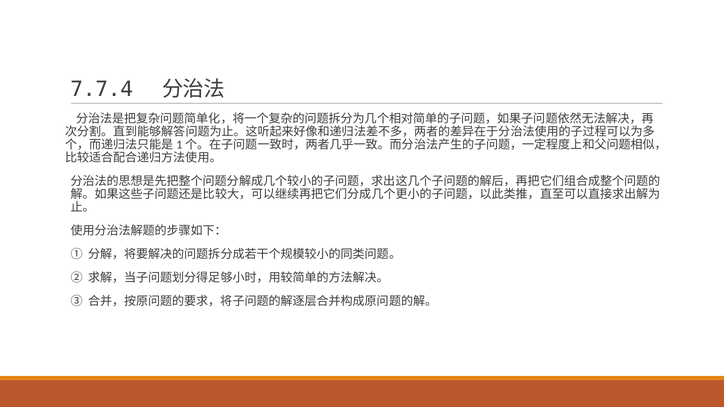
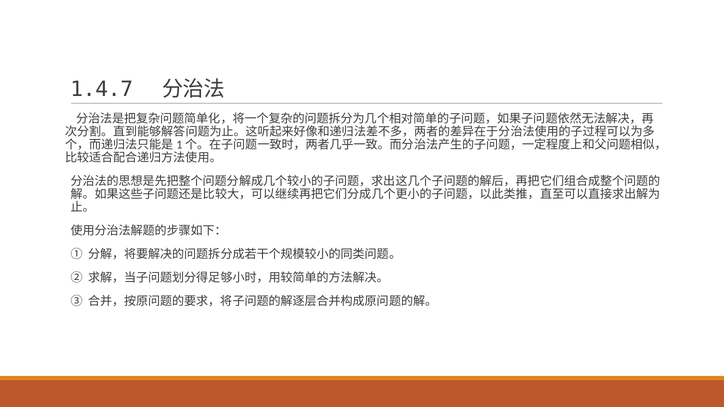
7.7.4: 7.7.4 -> 1.4.7 (102, 89)
